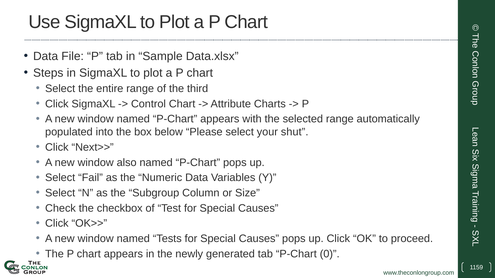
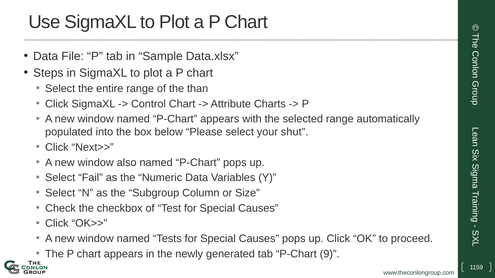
third: third -> than (198, 89)
0: 0 -> 9 (330, 254)
